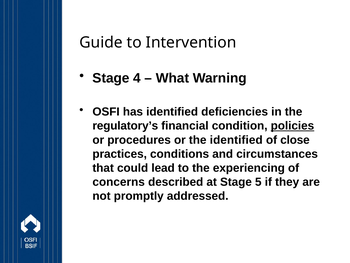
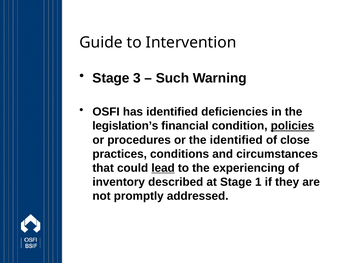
4: 4 -> 3 (137, 78)
What: What -> Such (172, 78)
regulatory’s: regulatory’s -> legislation’s (125, 126)
lead underline: none -> present (163, 168)
concerns: concerns -> inventory (119, 182)
5: 5 -> 1 (258, 182)
